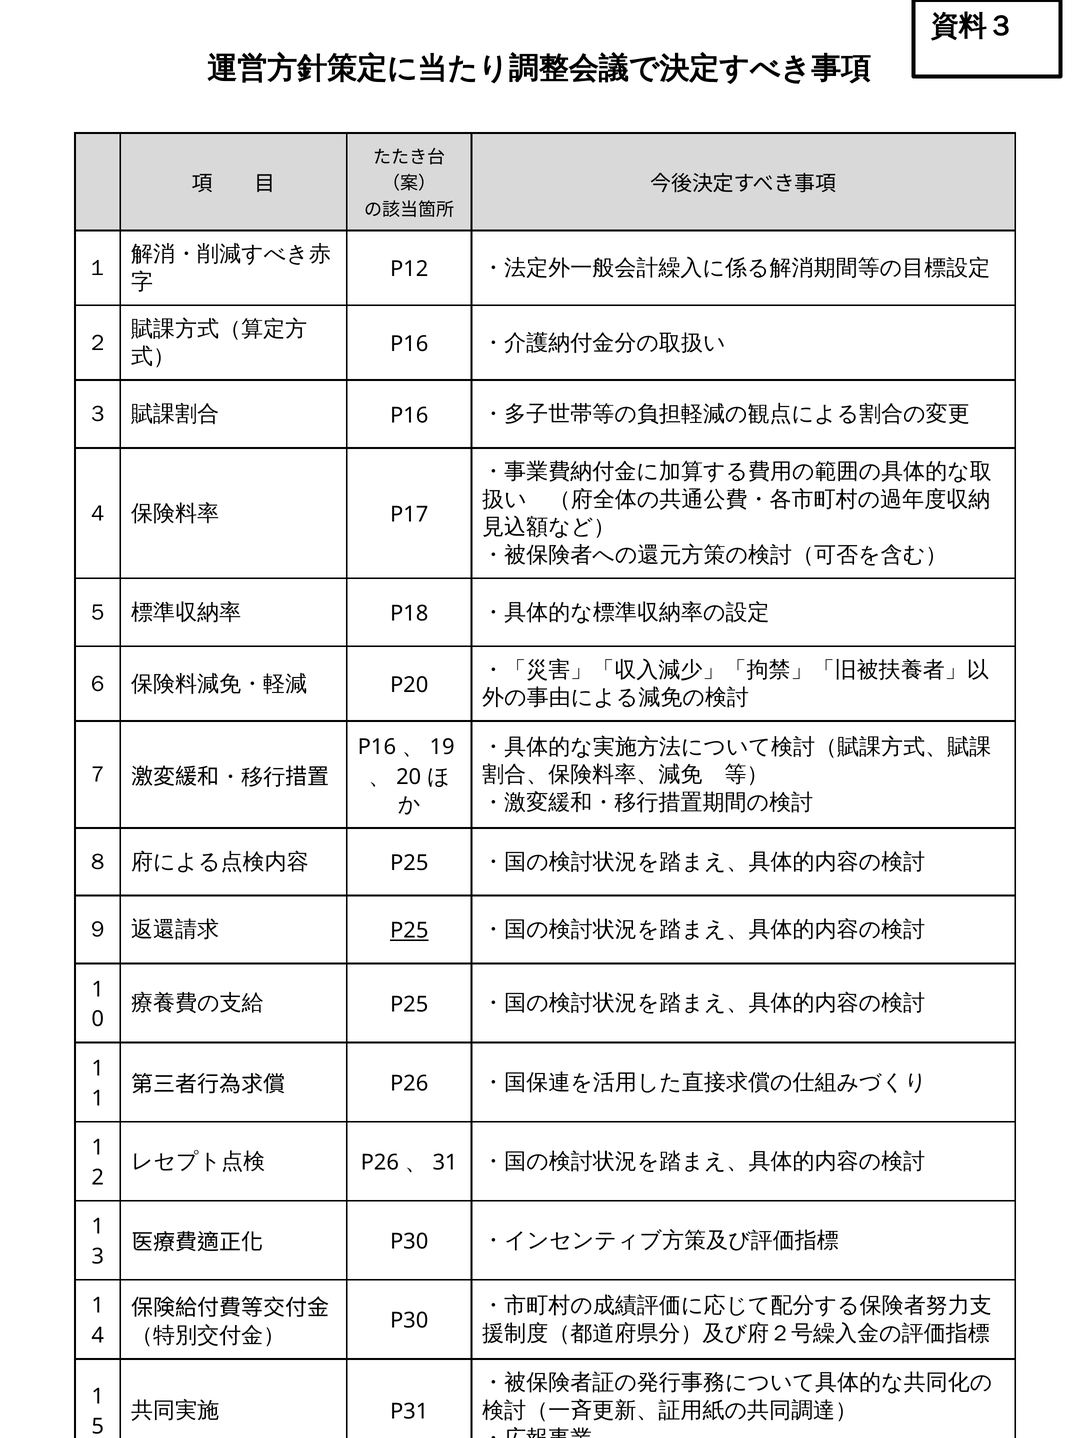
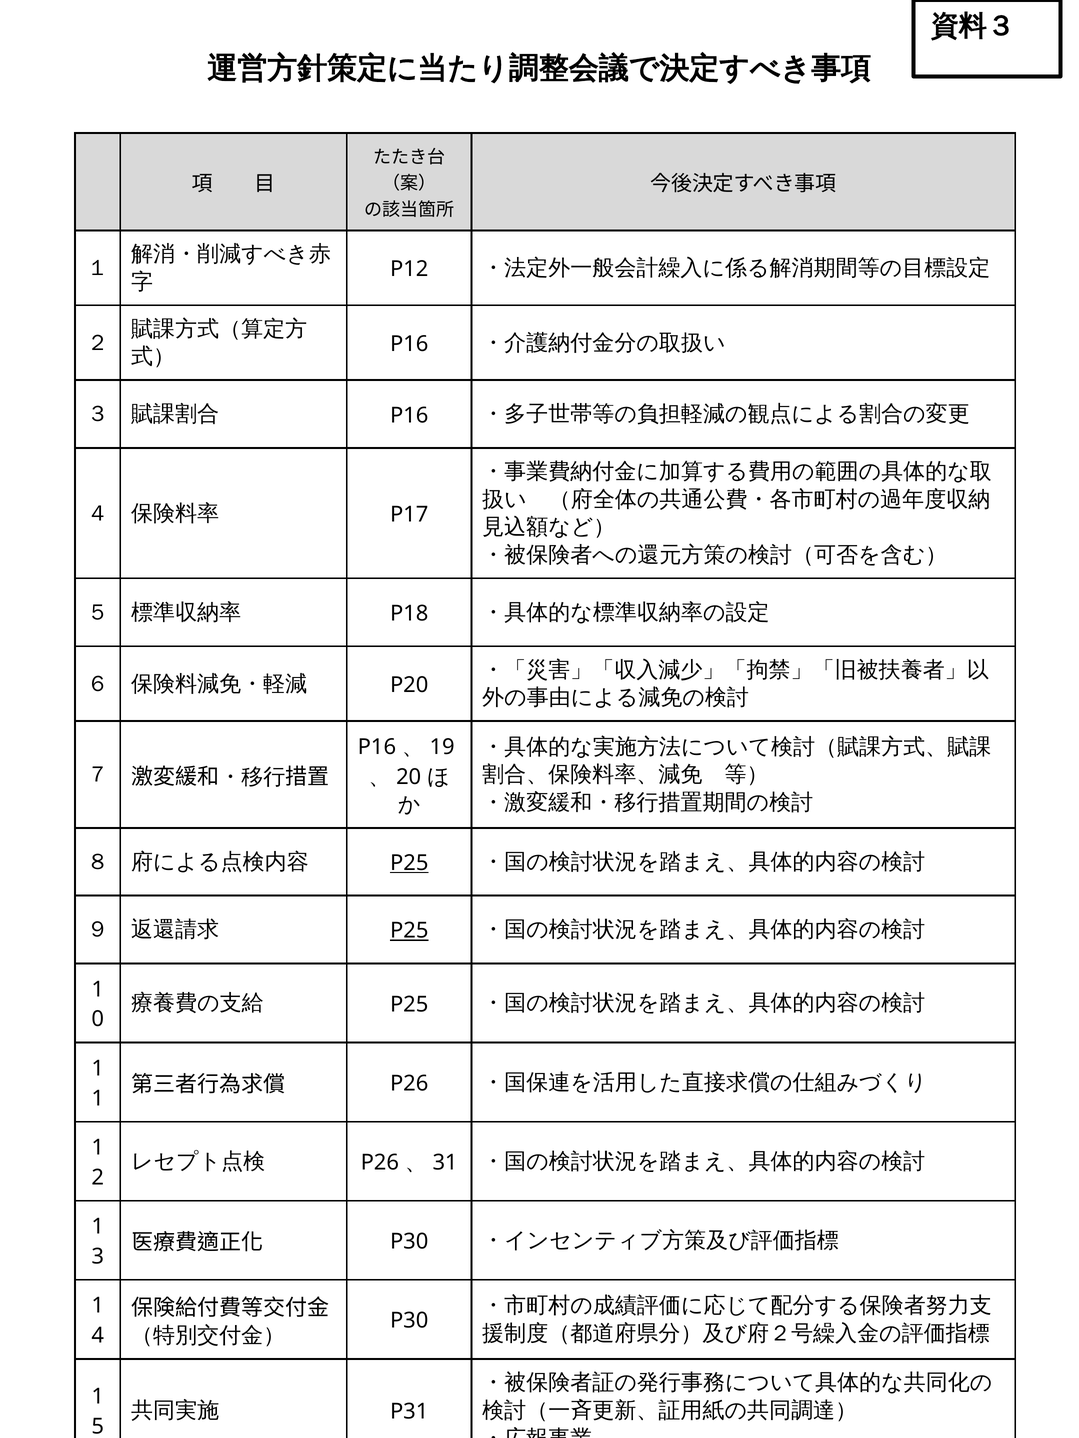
P25 underline: none -> present (409, 863)
